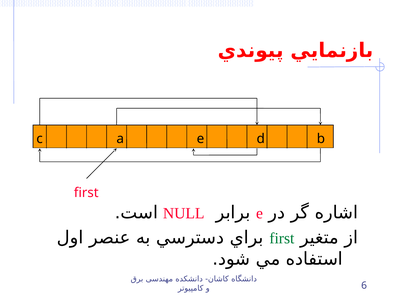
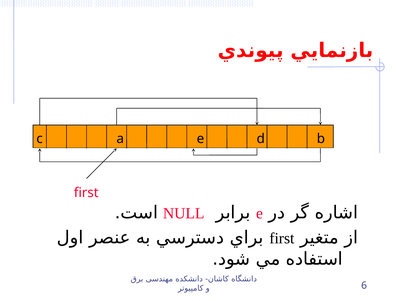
first colour: green -> black (282, 238)
